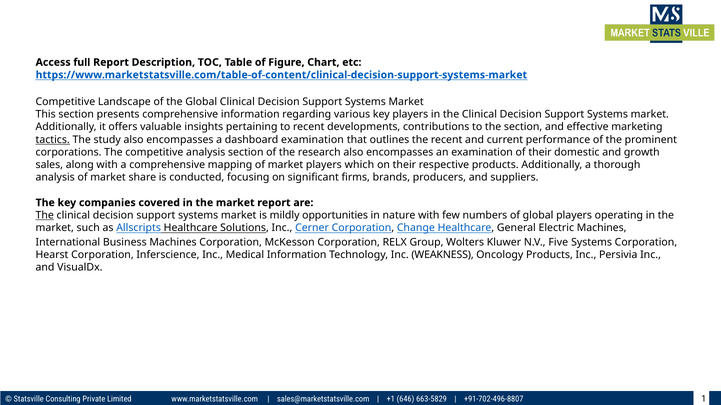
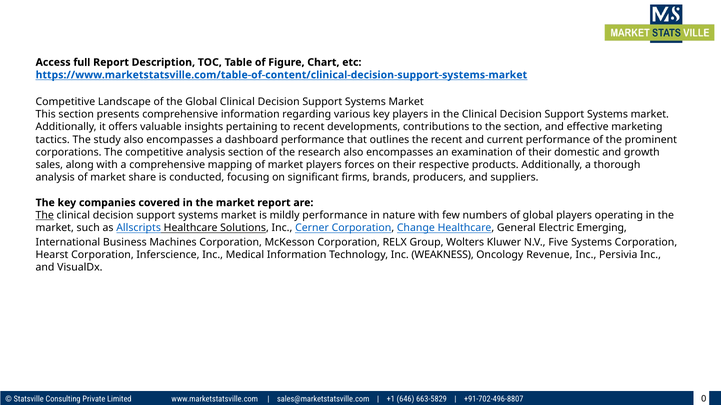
tactics underline: present -> none (53, 140)
dashboard examination: examination -> performance (313, 140)
which: which -> forces (360, 165)
mildly opportunities: opportunities -> performance (335, 216)
Electric Machines: Machines -> Emerging (602, 228)
Oncology Products: Products -> Revenue (549, 255)
1: 1 -> 0 (704, 399)
